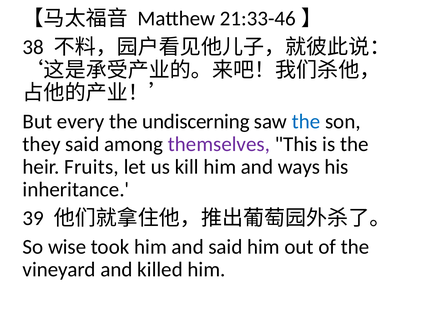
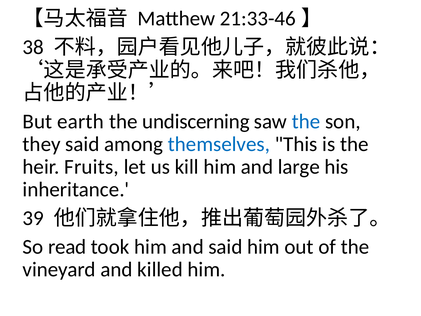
every: every -> earth (81, 121)
themselves colour: purple -> blue (219, 144)
ways: ways -> large (299, 167)
wise: wise -> read (67, 247)
